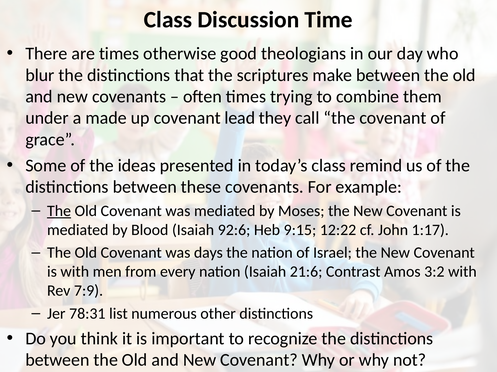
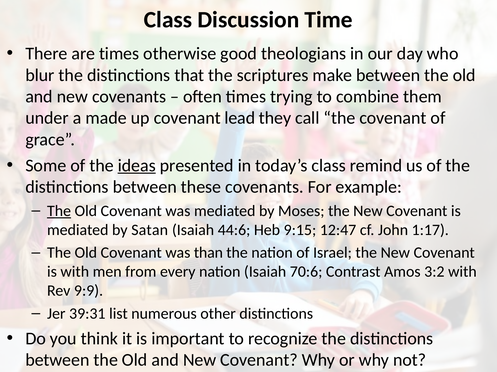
ideas underline: none -> present (137, 166)
Blood: Blood -> Satan (150, 230)
92:6: 92:6 -> 44:6 (234, 230)
12:22: 12:22 -> 12:47 (338, 230)
days: days -> than (208, 253)
21:6: 21:6 -> 70:6 (306, 272)
7:9: 7:9 -> 9:9 (89, 291)
78:31: 78:31 -> 39:31 (87, 314)
